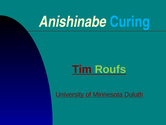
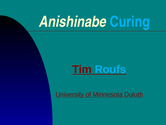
Roufs colour: light green -> light blue (110, 69)
